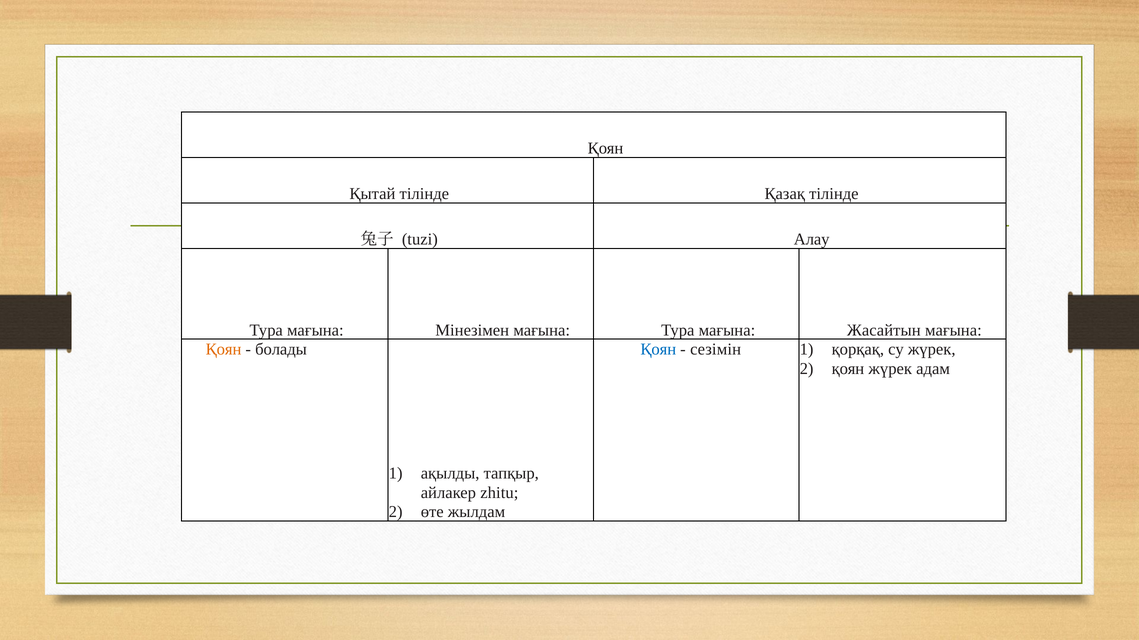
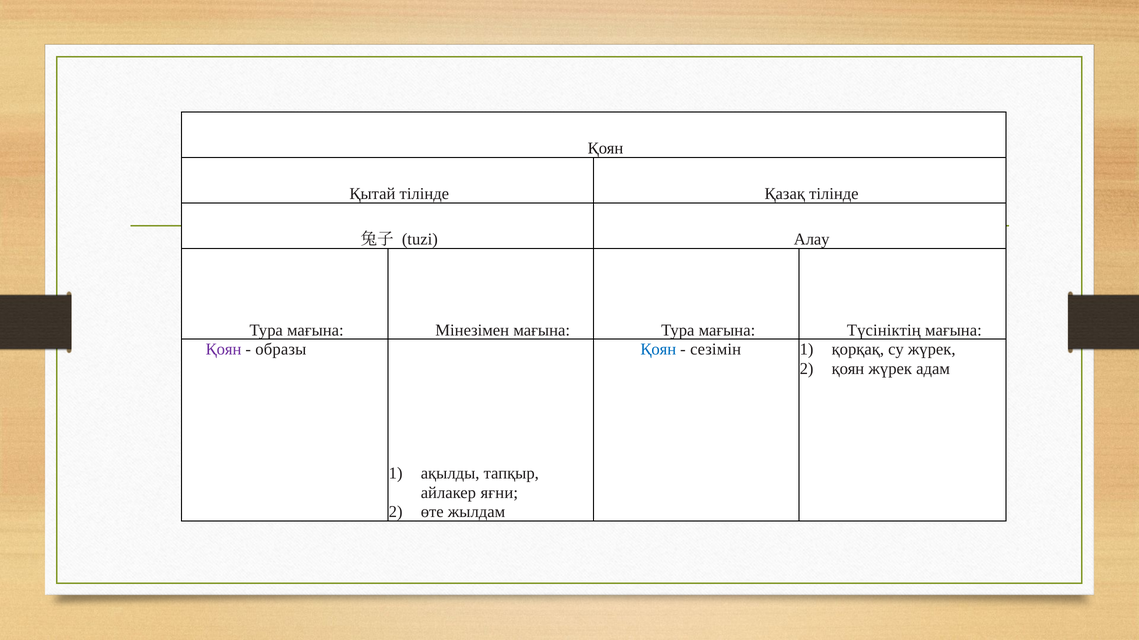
Жасайтын: Жасайтын -> Түсініктің (884, 330)
Қоян colour: orange -> purple (224, 350)
болады: болады -> образы (281, 350)
zhitu: zhitu -> яғни (499, 493)
